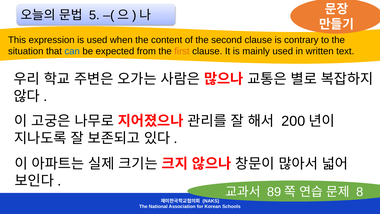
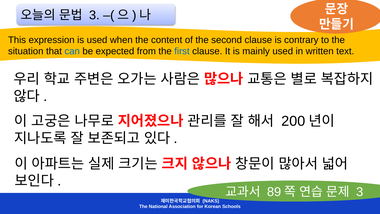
5: 5 -> 3 (94, 15)
first colour: orange -> blue (182, 51)
8: 8 -> 3 (360, 192)
